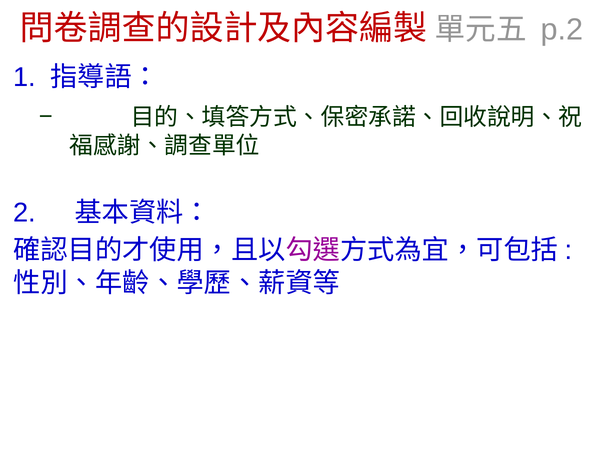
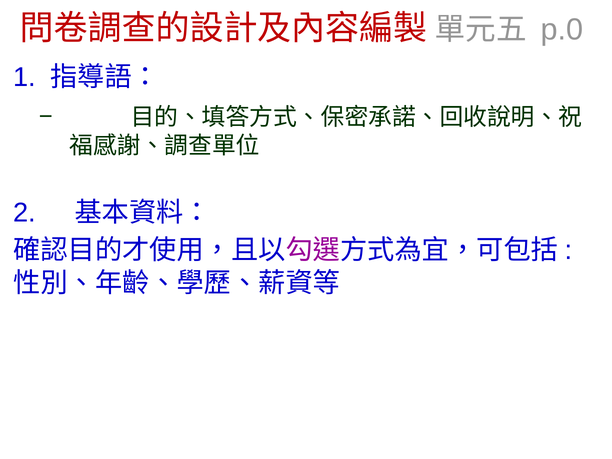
p.2: p.2 -> p.0 (562, 30)
